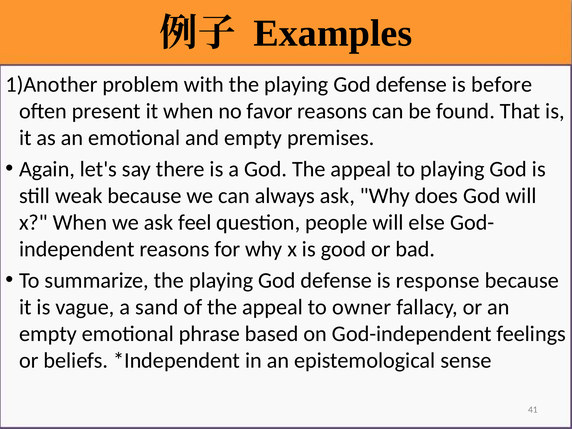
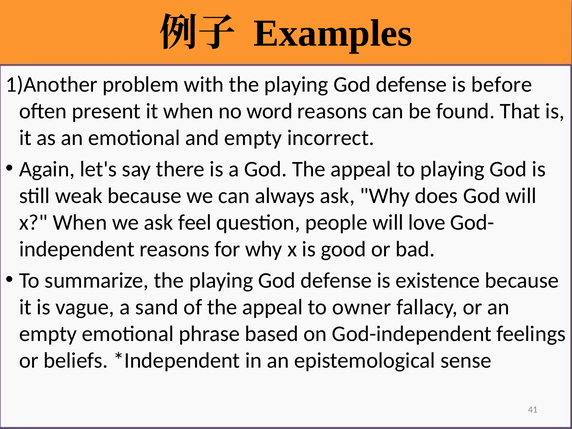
favor: favor -> word (270, 111)
premises: premises -> incorrect (331, 138)
else: else -> love (427, 222)
response: response -> existence (438, 280)
